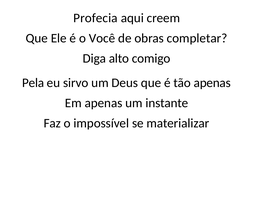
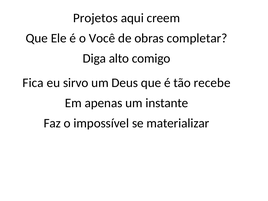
Profecia: Profecia -> Projetos (95, 18)
Pela: Pela -> Fica (33, 83)
tão apenas: apenas -> recebe (212, 83)
